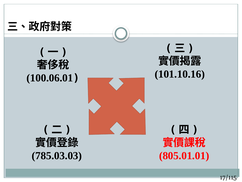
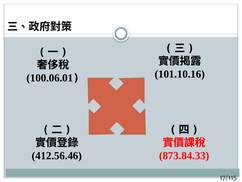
785.03.03: 785.03.03 -> 412.56.46 (57, 155)
805.01.01: 805.01.01 -> 873.84.33 (184, 155)
